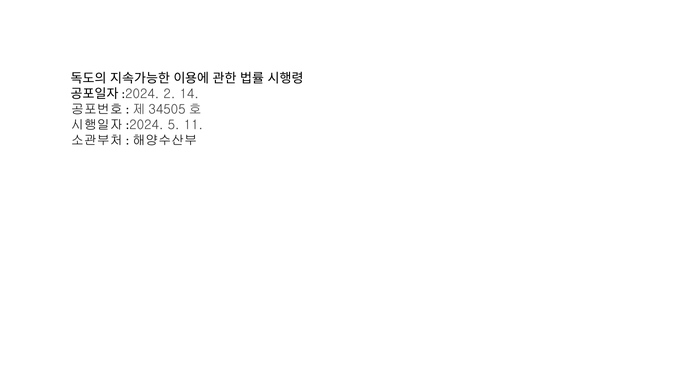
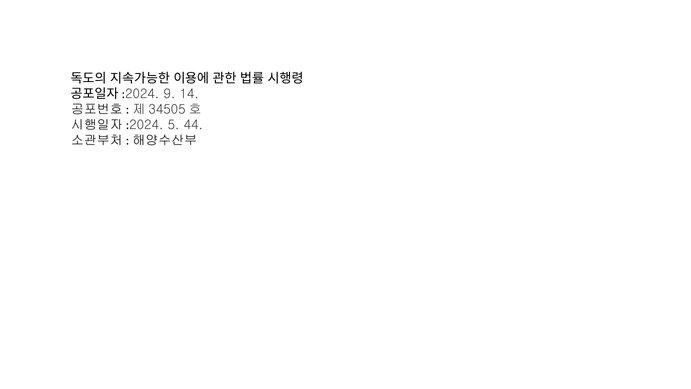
2: 2 -> 9 (169, 94)
11: 11 -> 44 (193, 125)
